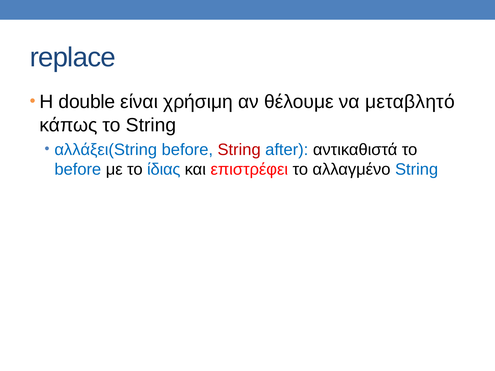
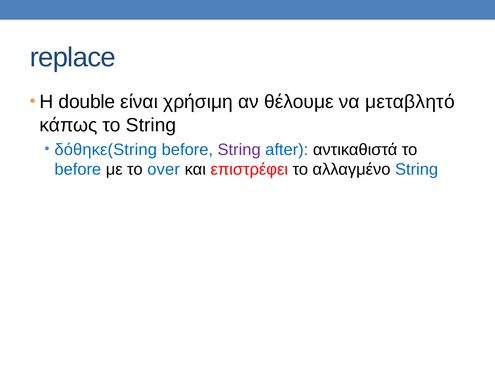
αλλάξει(String: αλλάξει(String -> δόθηκε(String (106, 150)
String colour: red -> purple (239, 150)
ίδιας: ίδιας -> over (164, 169)
